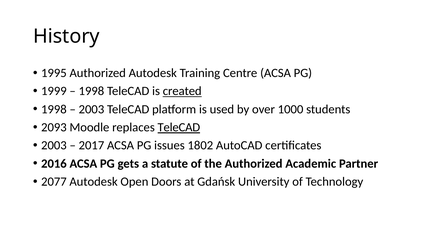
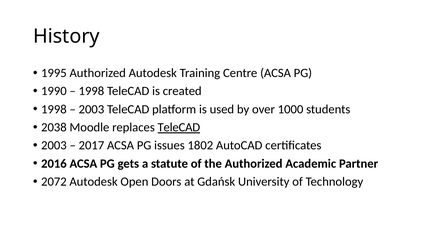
1999: 1999 -> 1990 (54, 91)
created underline: present -> none (182, 91)
2093: 2093 -> 2038 (54, 128)
2077: 2077 -> 2072 (54, 182)
